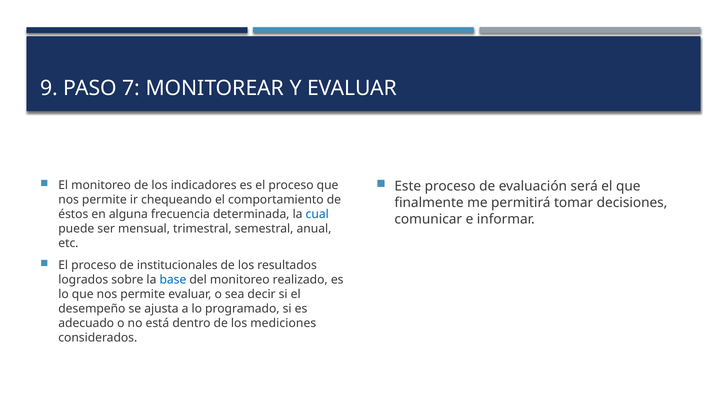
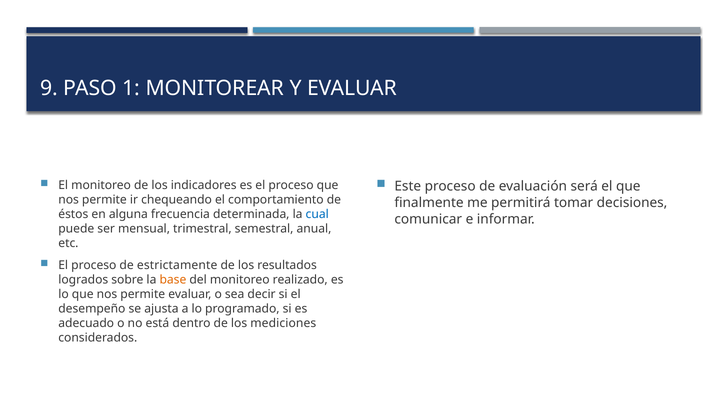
7: 7 -> 1 (131, 88)
institucionales: institucionales -> estrictamente (177, 265)
base colour: blue -> orange (173, 280)
